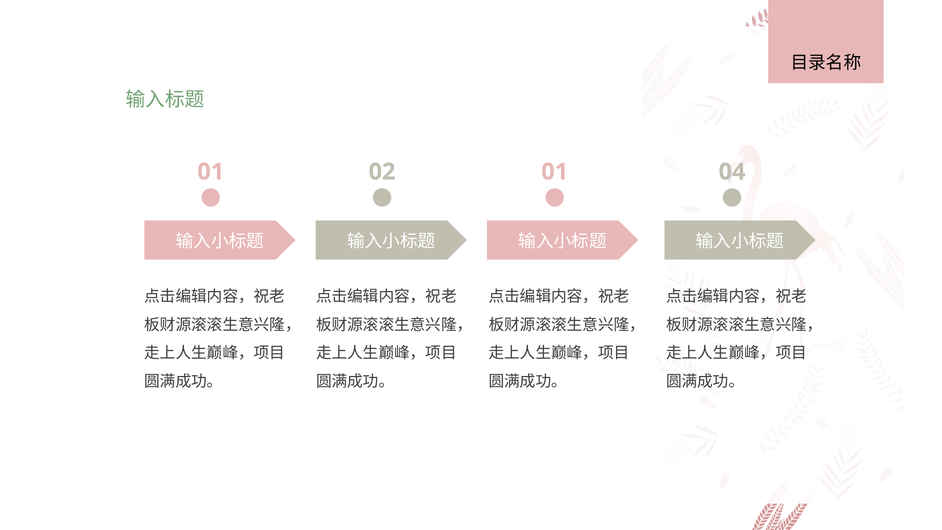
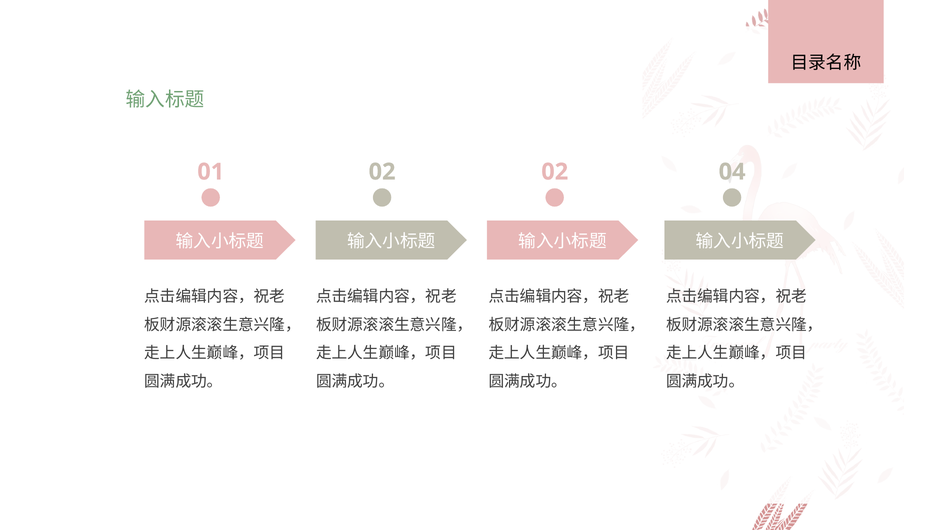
02 01: 01 -> 02 (555, 172)
